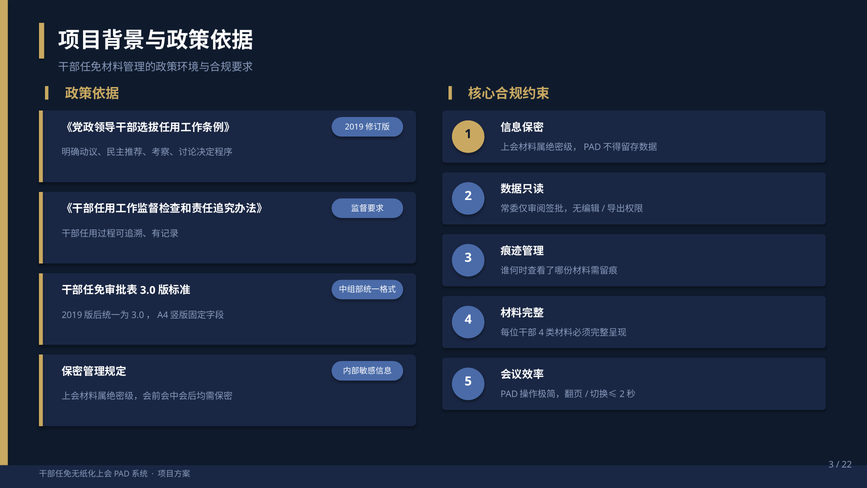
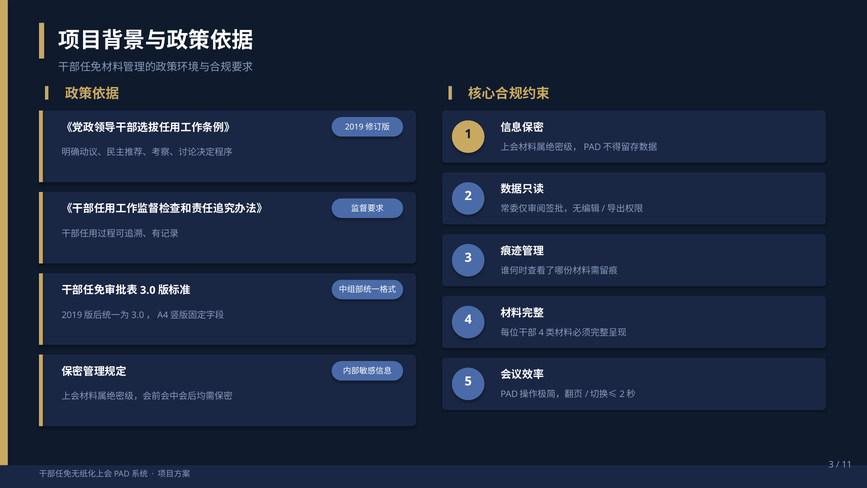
22: 22 -> 11 (847, 464)
